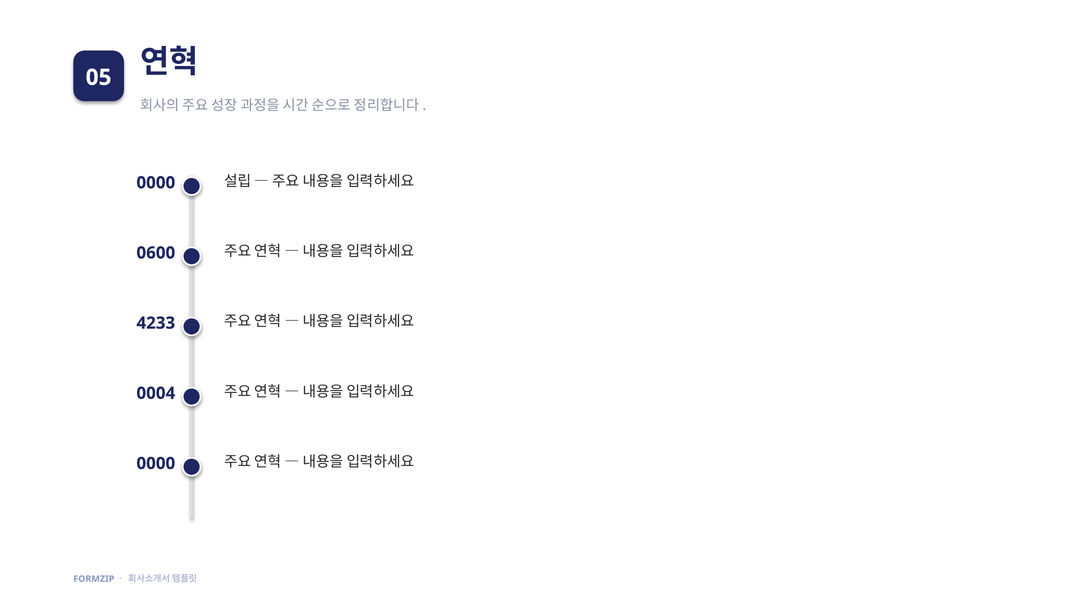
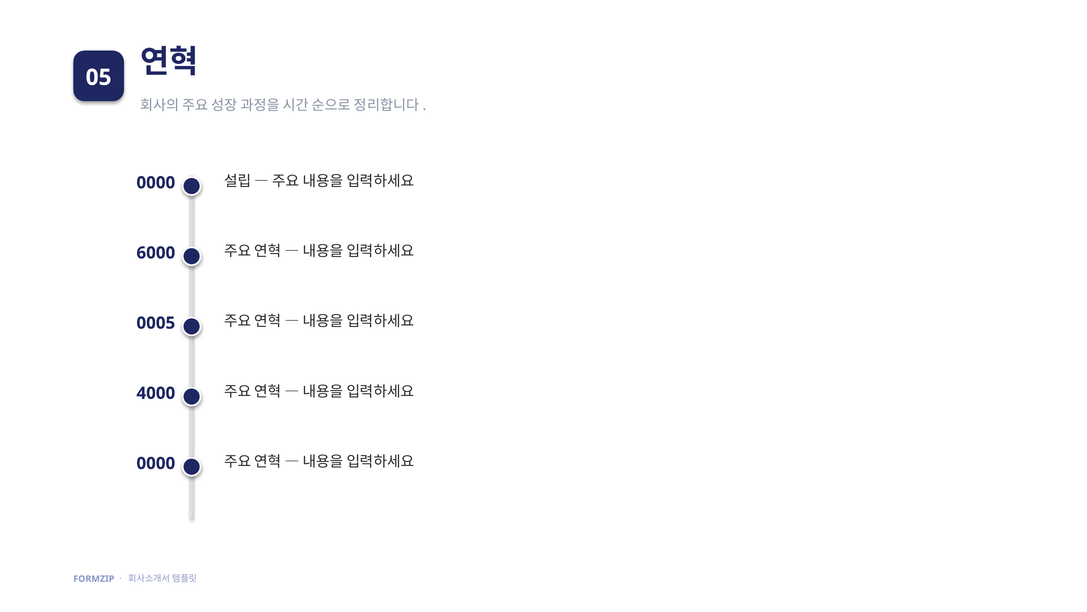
0600: 0600 -> 6000 (156, 253)
4233: 4233 -> 0005 (156, 323)
0004: 0004 -> 4000 (156, 393)
